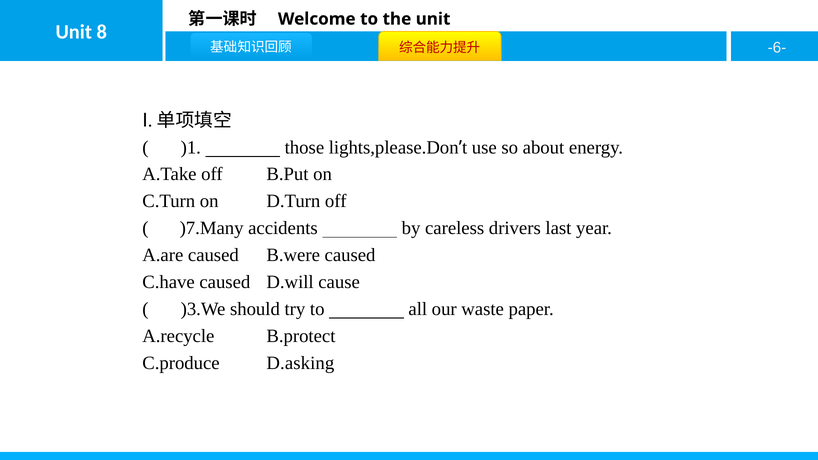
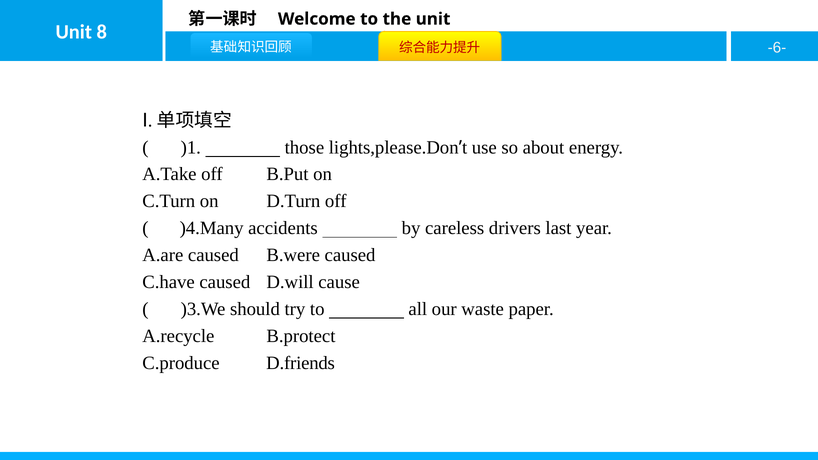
)7.Many: )7.Many -> )4.Many (212, 228)
D.asking: D.asking -> D.friends (301, 363)
